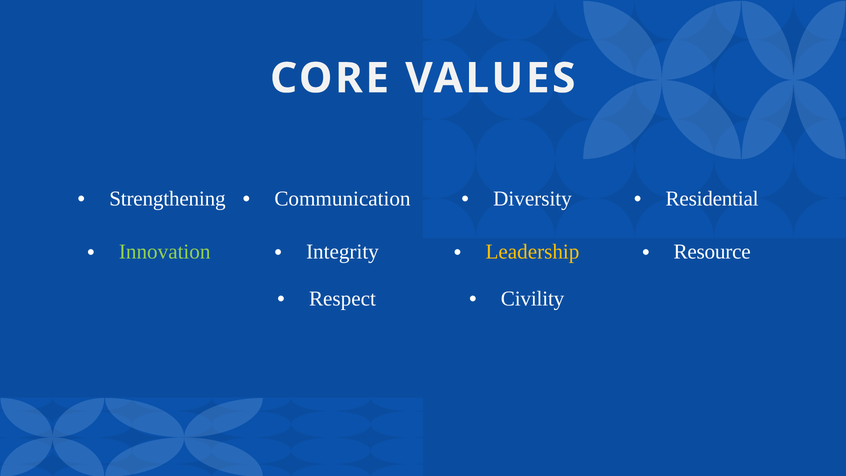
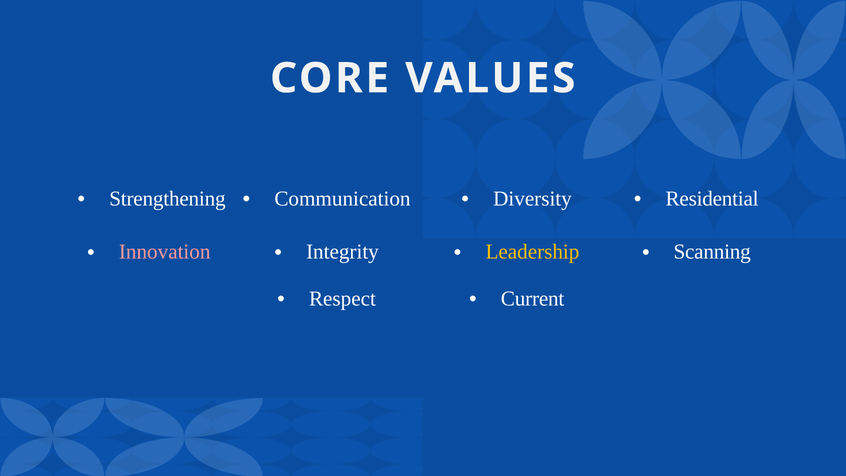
Innovation colour: light green -> pink (165, 252)
Resource: Resource -> Scanning (712, 252)
Civility: Civility -> Current (533, 299)
